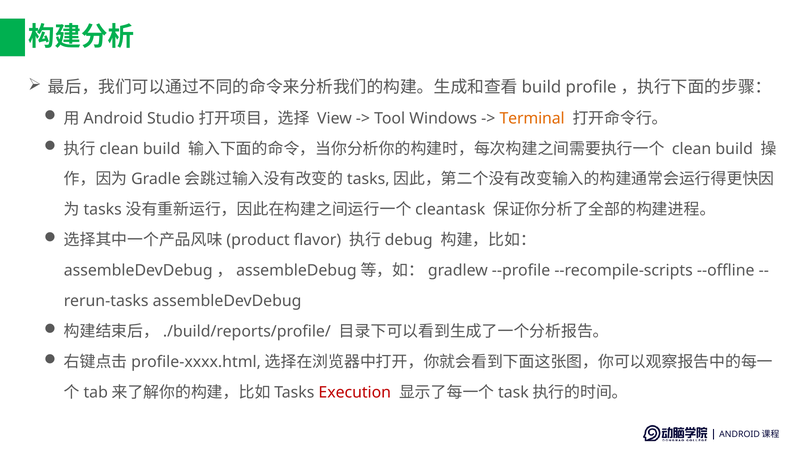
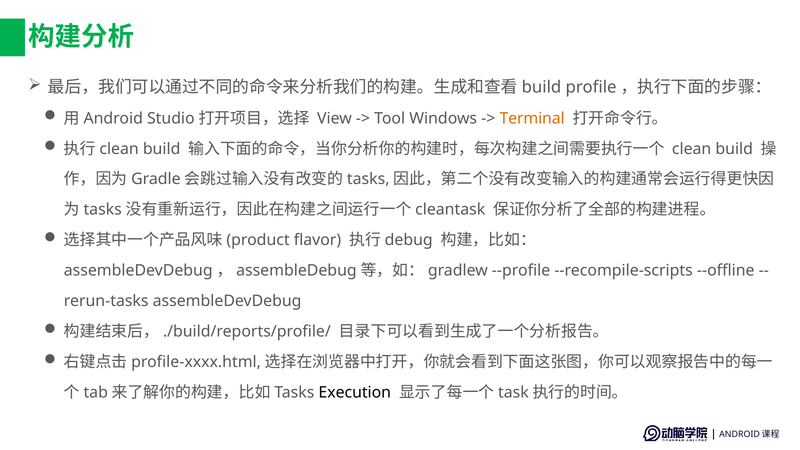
Execution colour: red -> black (355, 393)
